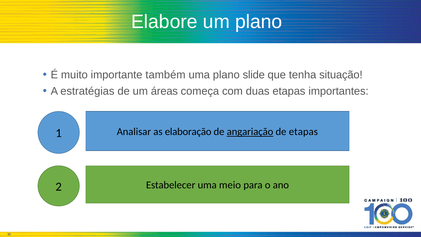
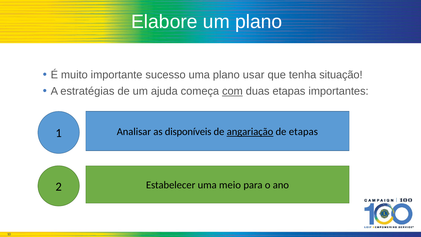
também: também -> sucesso (166, 75)
slide: slide -> usar (254, 75)
áreas: áreas -> ajuda (164, 91)
com underline: none -> present (232, 91)
elaboração: elaboração -> disponíveis (188, 132)
